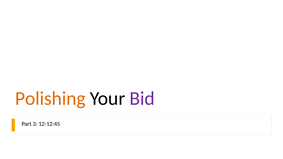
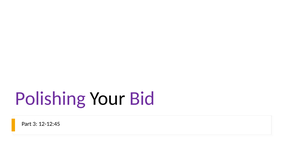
Polishing colour: orange -> purple (50, 99)
